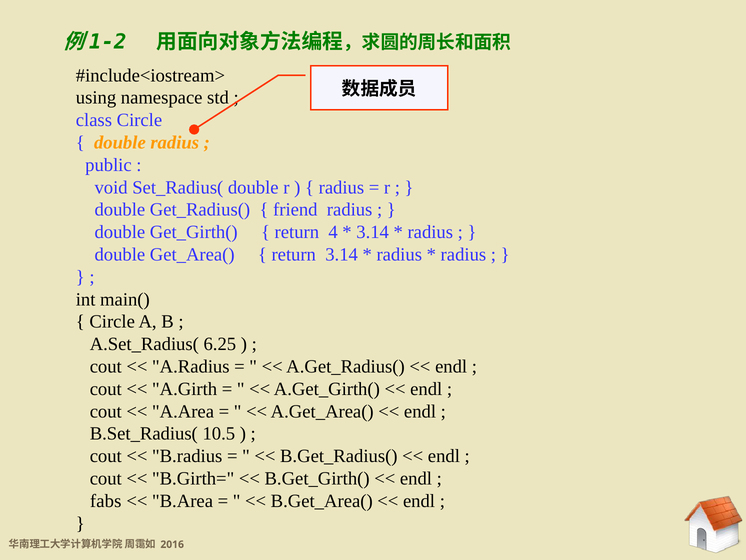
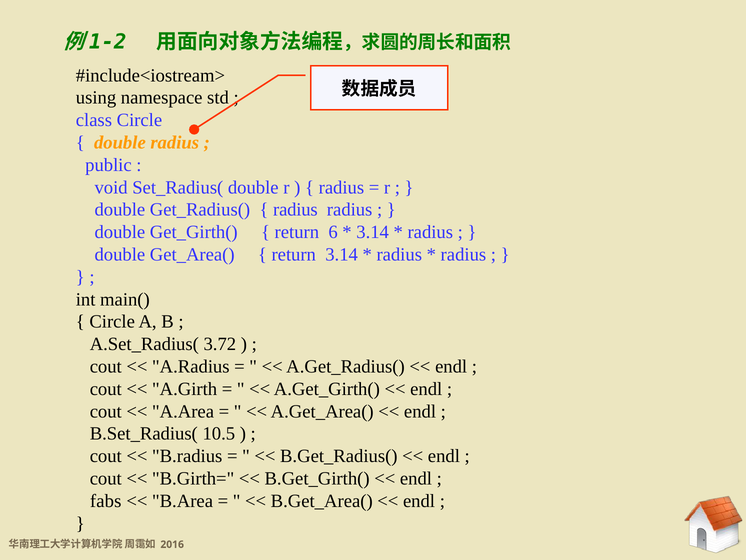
friend: friend -> radius (295, 210)
4: 4 -> 6 (333, 232)
6.25: 6.25 -> 3.72 (220, 344)
